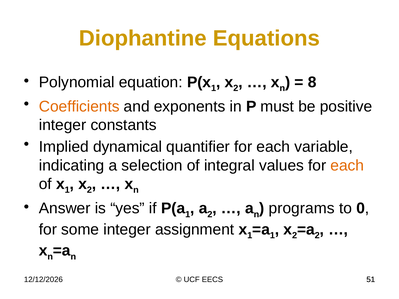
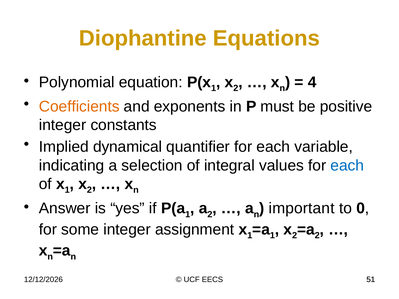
8: 8 -> 4 (312, 82)
each colour: orange -> blue (347, 166)
programs: programs -> important (302, 208)
